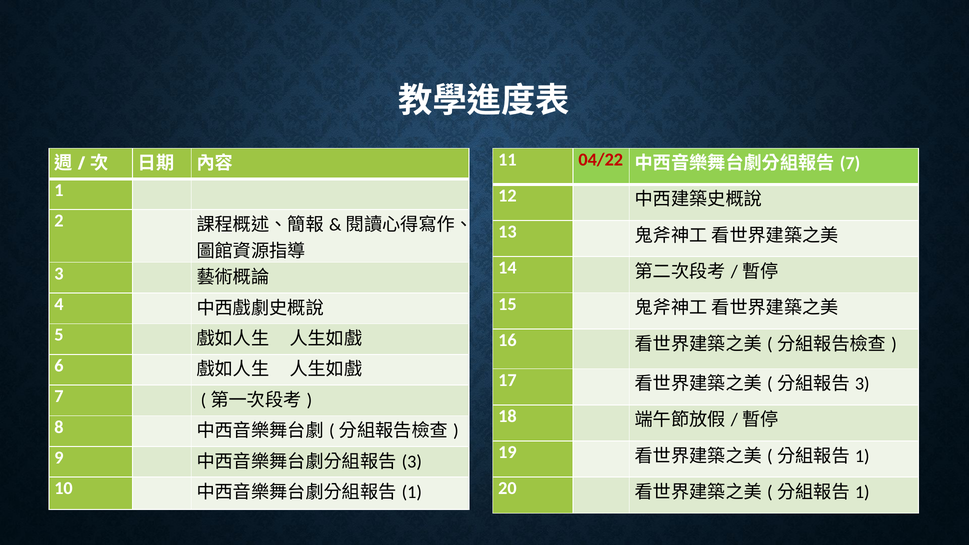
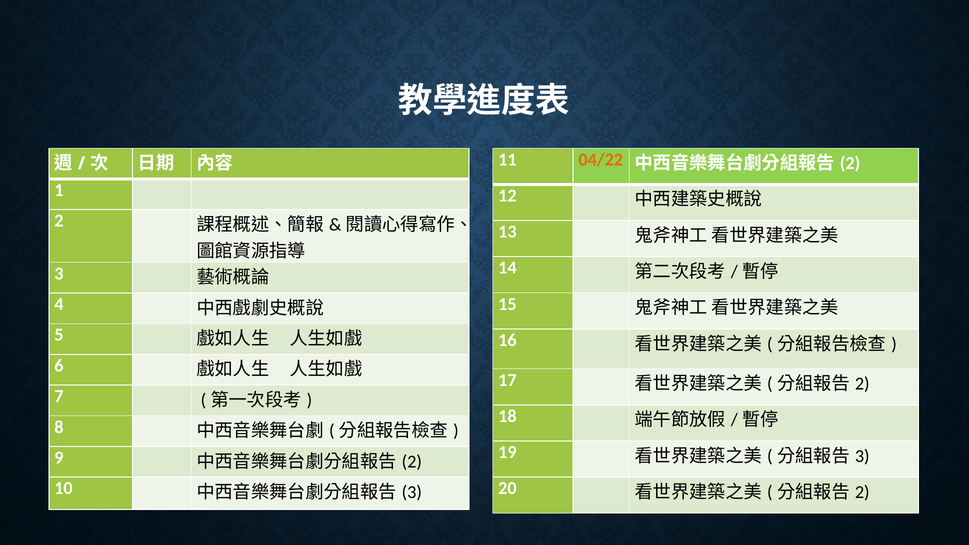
04/22 colour: red -> orange (601, 160)
7: 7 -> 2 (850, 163)
3: 3 -> 2 (862, 384)
1: 1 -> 3 (862, 456)
3: 3 -> 2 (412, 462)
1: 1 -> 2 (862, 492)
1: 1 -> 3 (412, 492)
